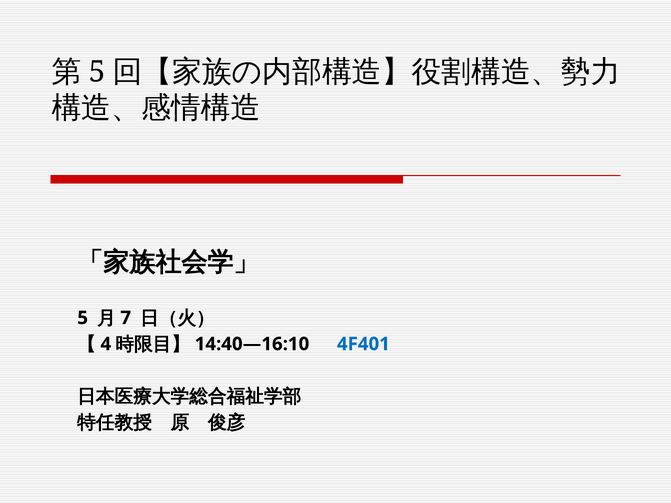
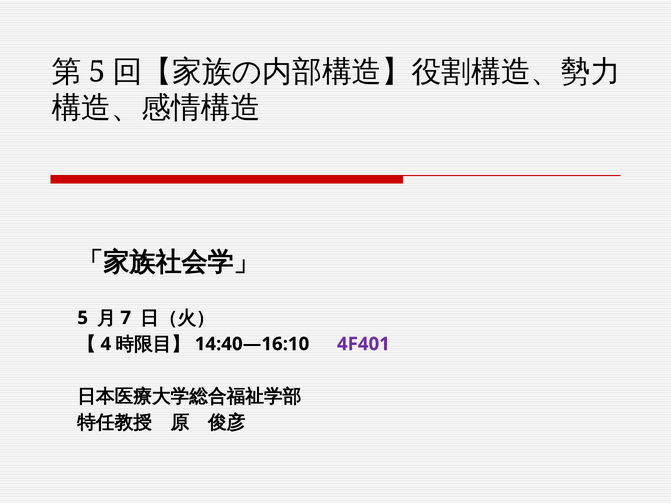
4F401 colour: blue -> purple (363, 344)
